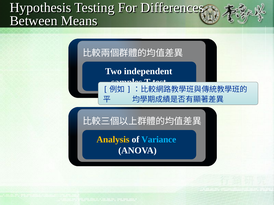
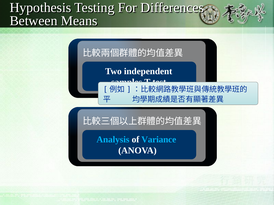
Analysis colour: yellow -> light blue (113, 140)
